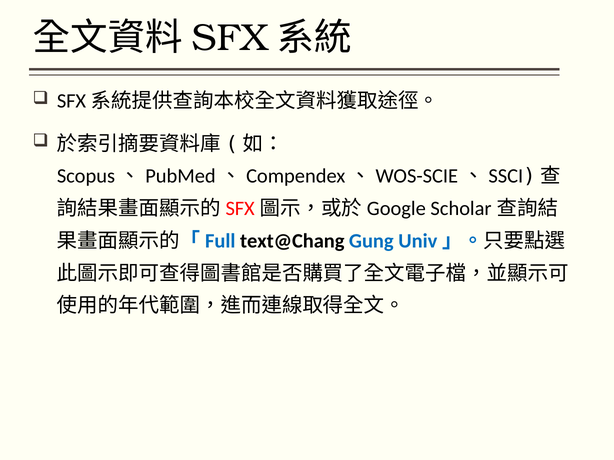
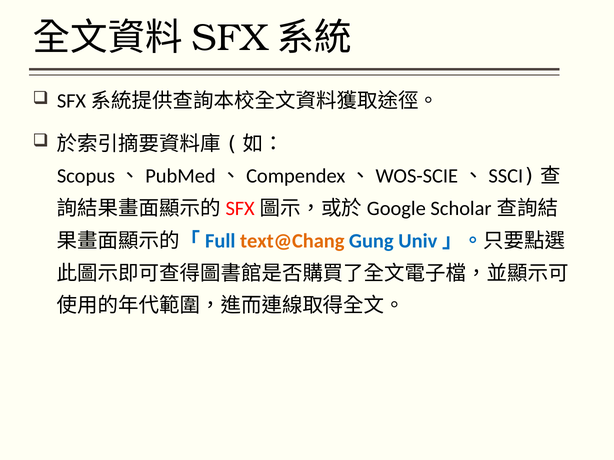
text@Chang colour: black -> orange (292, 241)
